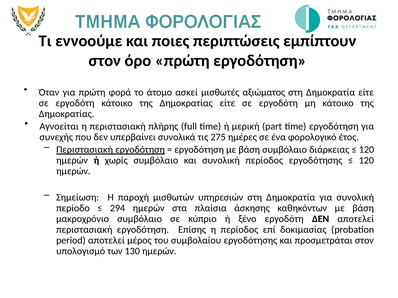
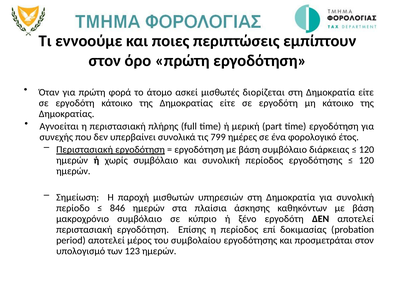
αξιώματος: αξιώματος -> διορίζεται (264, 93)
275: 275 -> 799 (218, 137)
294: 294 -> 846 (118, 208)
130: 130 -> 123 (132, 251)
